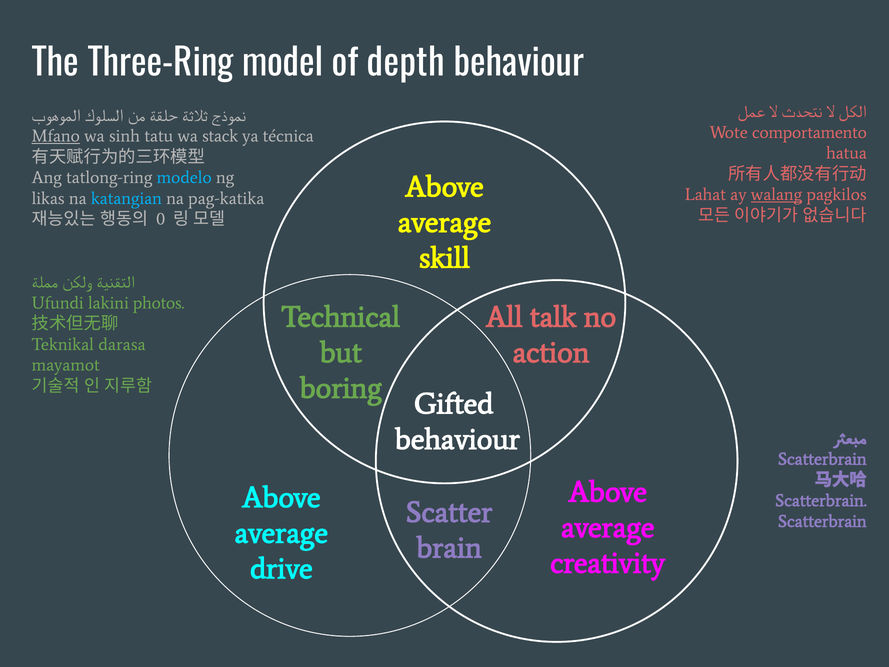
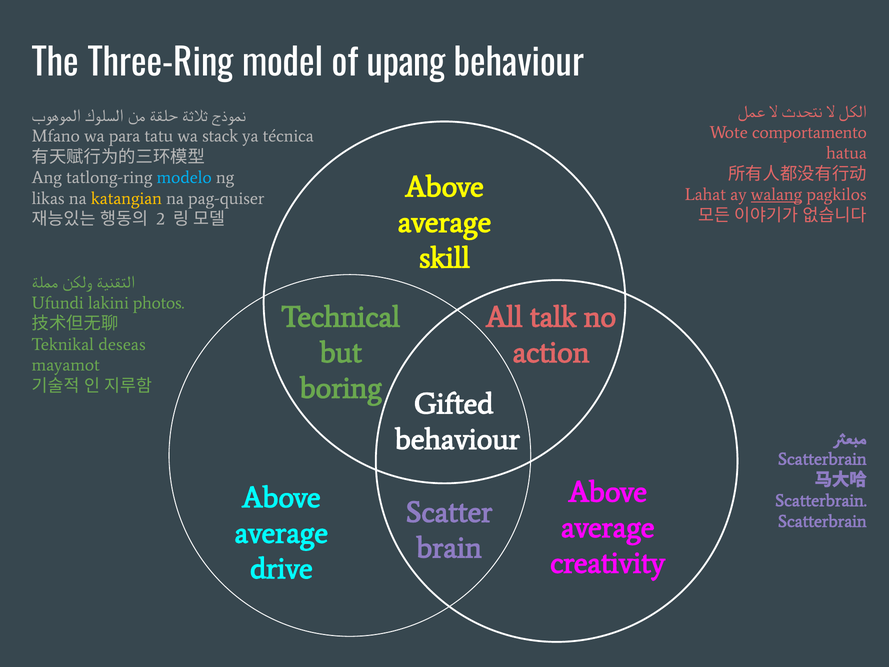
depth: depth -> upang (406, 63)
Mfano underline: present -> none (56, 136)
sinh: sinh -> para (125, 136)
katangian colour: light blue -> yellow (126, 198)
pag-katika: pag-katika -> pag-quiser (226, 198)
0: 0 -> 2 (161, 219)
darasa: darasa -> deseas (122, 344)
